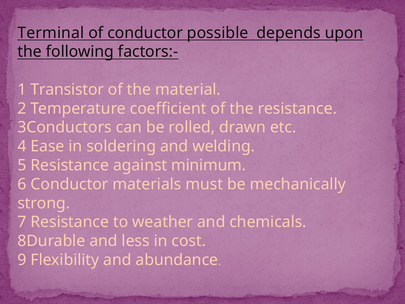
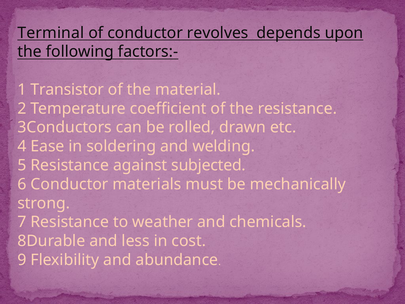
possible: possible -> revolves (218, 33)
minimum: minimum -> subjected (209, 165)
